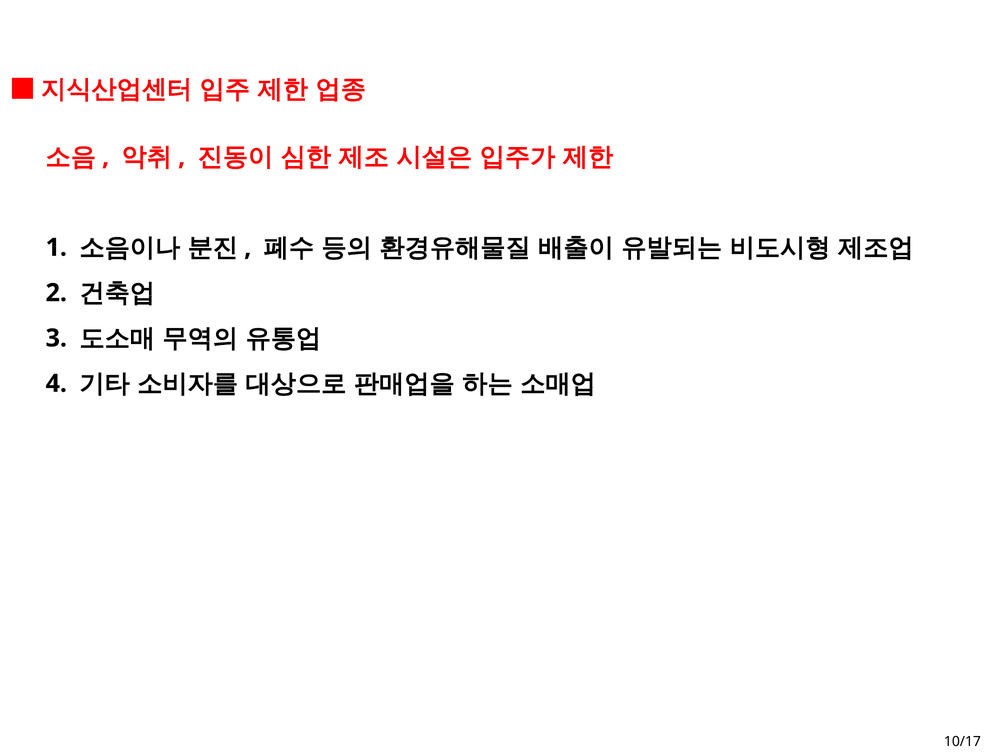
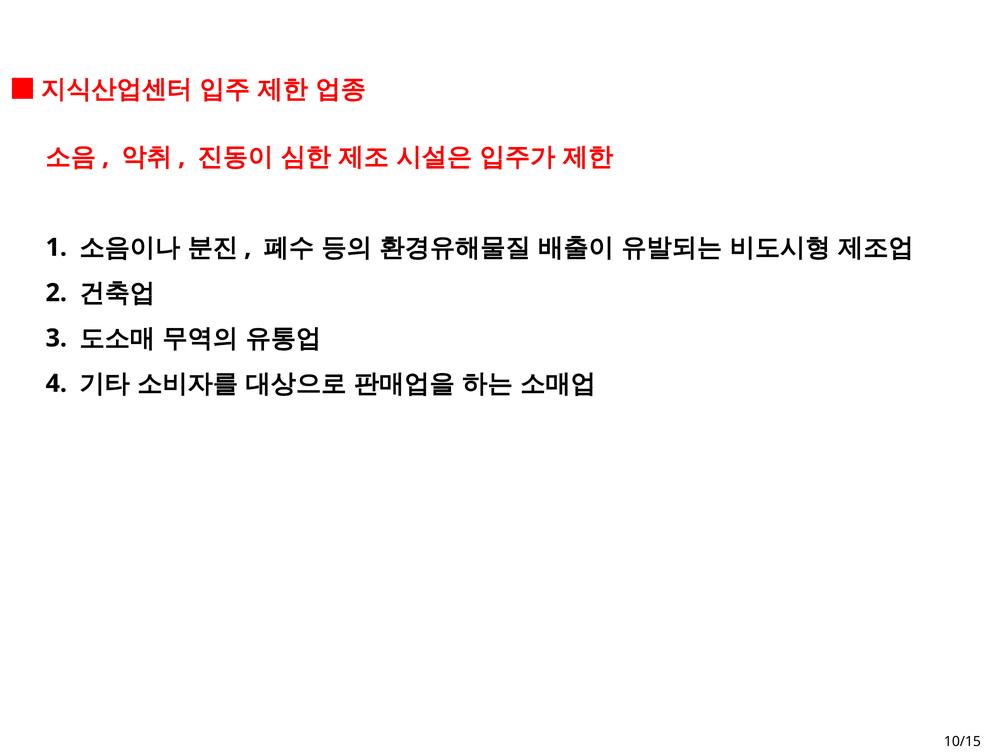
10/17: 10/17 -> 10/15 (962, 742)
